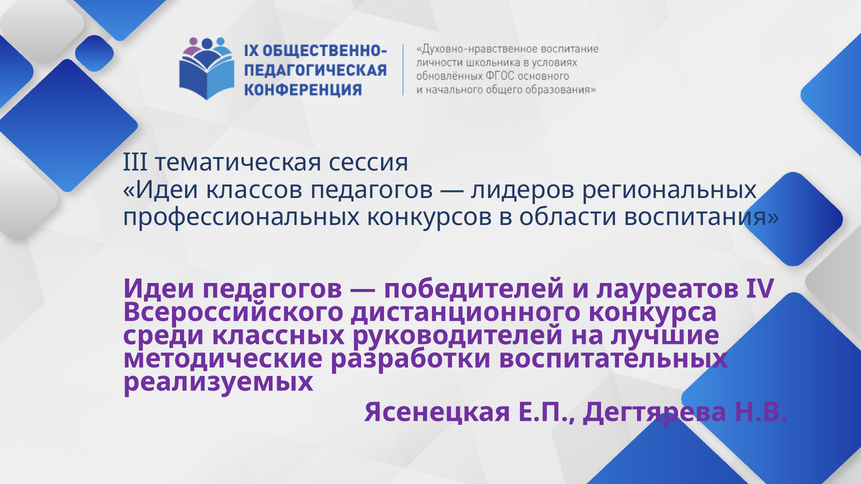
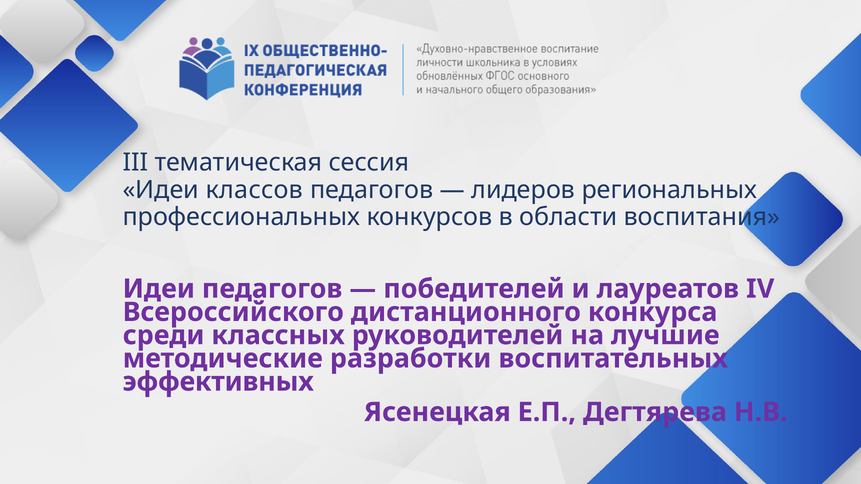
реализуемых: реализуемых -> эффективных (218, 382)
